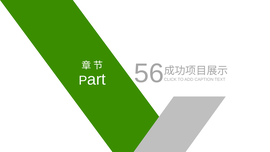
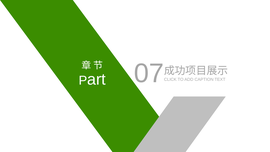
56: 56 -> 07 (149, 73)
